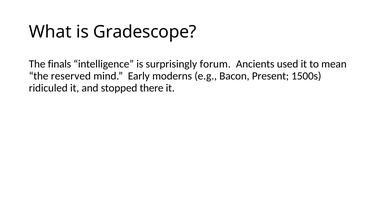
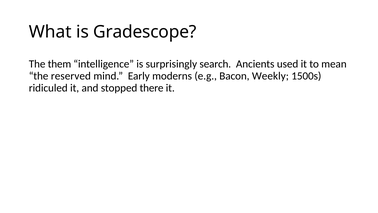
finals: finals -> them (59, 64)
forum: forum -> search (215, 64)
Present: Present -> Weekly (270, 76)
